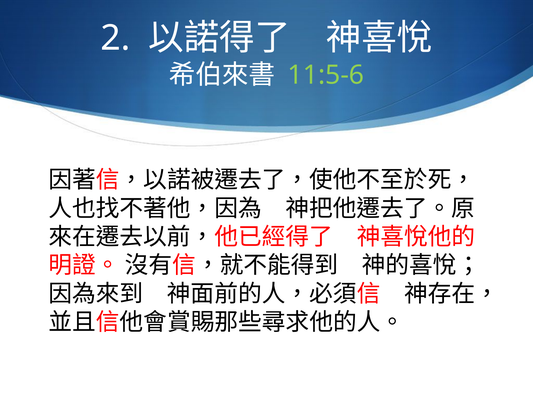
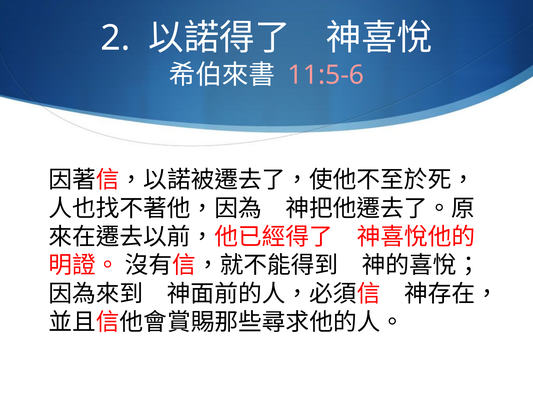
11:5-6 colour: light green -> pink (326, 75)
